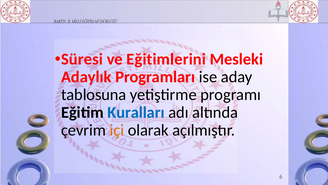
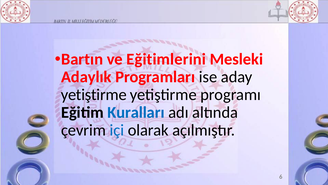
Süresi: Süresi -> Bartın (82, 59)
tablosuna: tablosuna -> yetiştirme (94, 95)
içi colour: orange -> blue (117, 130)
